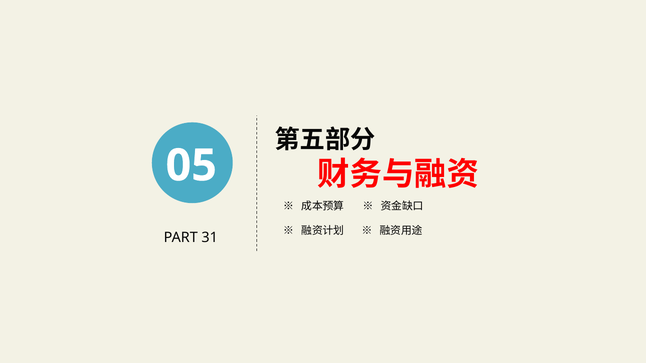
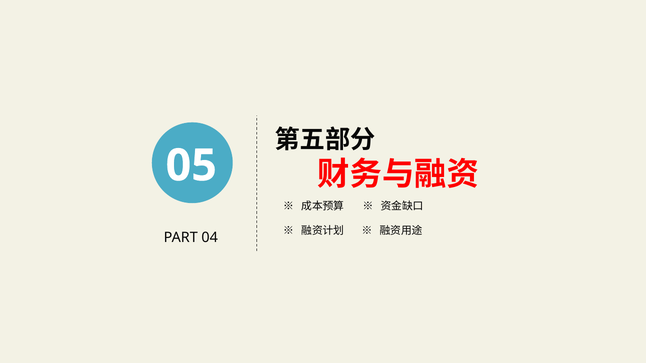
31: 31 -> 04 (210, 238)
